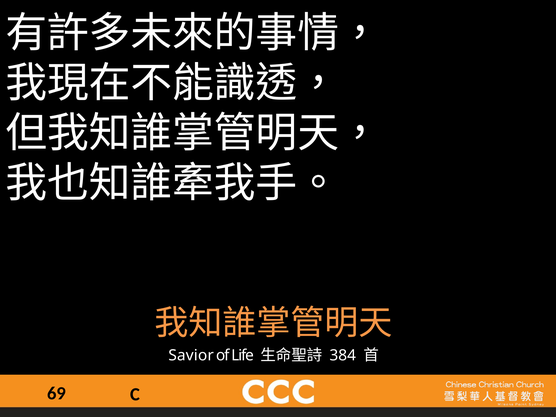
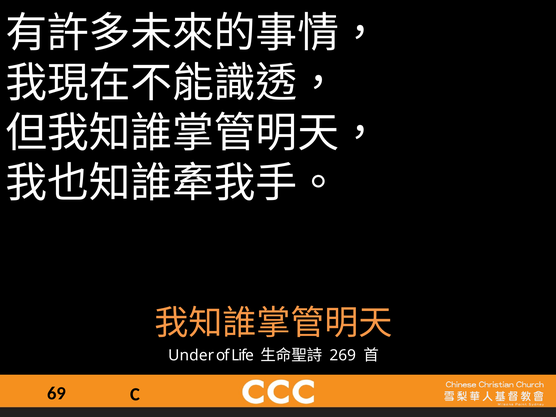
Savior: Savior -> Under (191, 355)
384: 384 -> 269 (343, 355)
